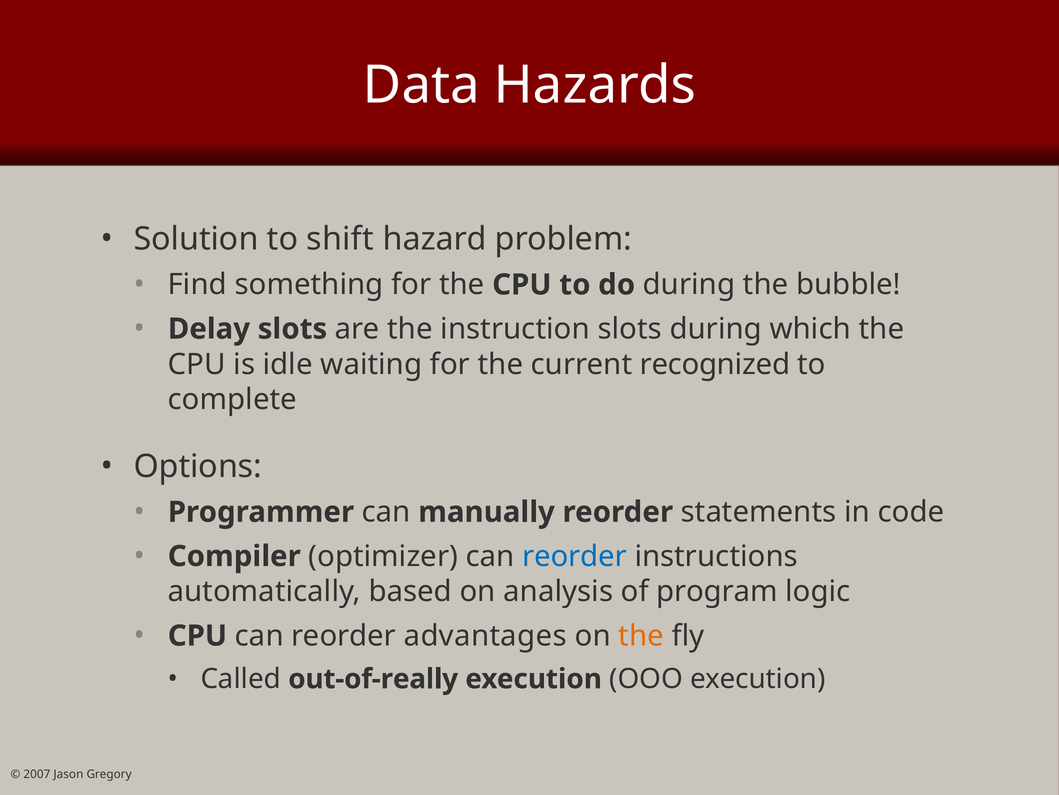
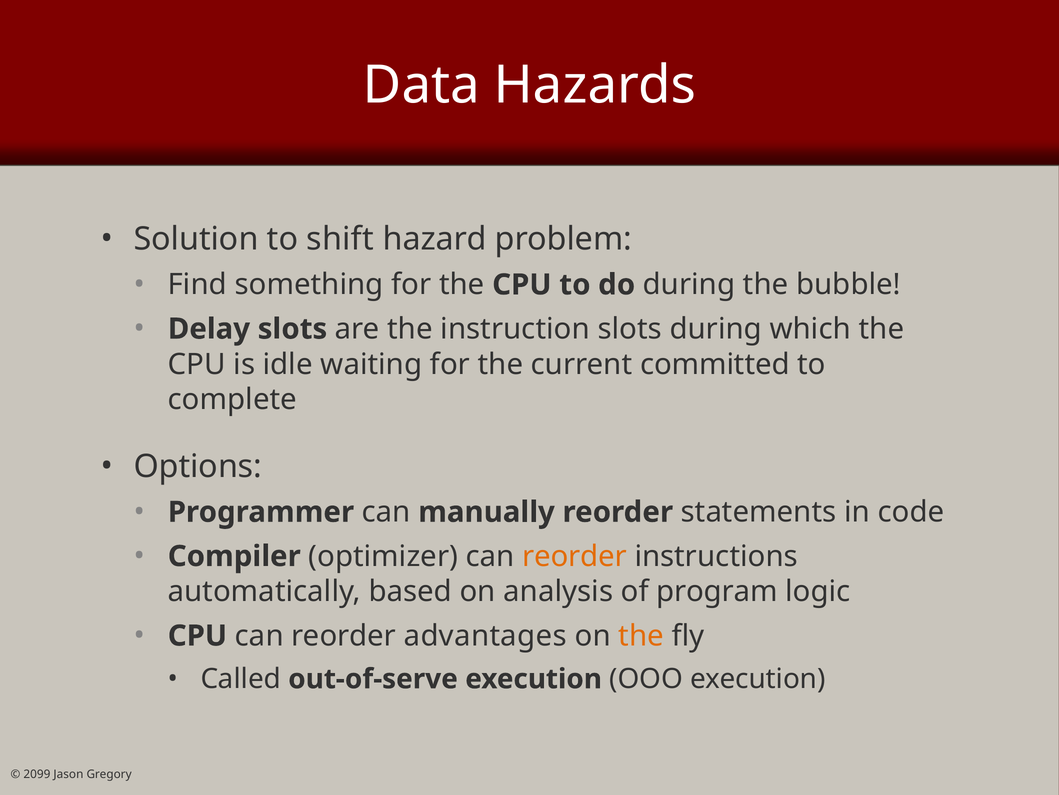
recognized: recognized -> committed (715, 364)
reorder colour: blue -> orange (575, 556)
out-of-really: out-of-really -> out-of-serve (373, 678)
2007: 2007 -> 2099 (37, 774)
